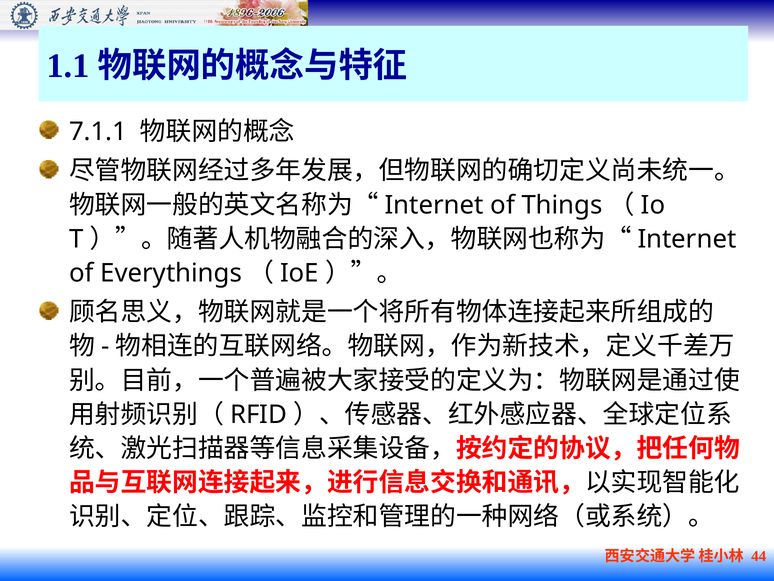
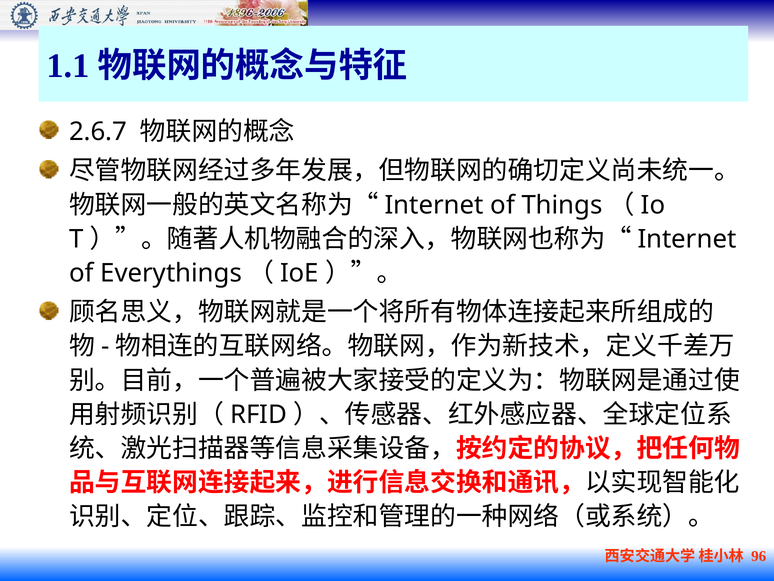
7.1.1: 7.1.1 -> 2.6.7 (98, 132)
44: 44 -> 96 (759, 556)
